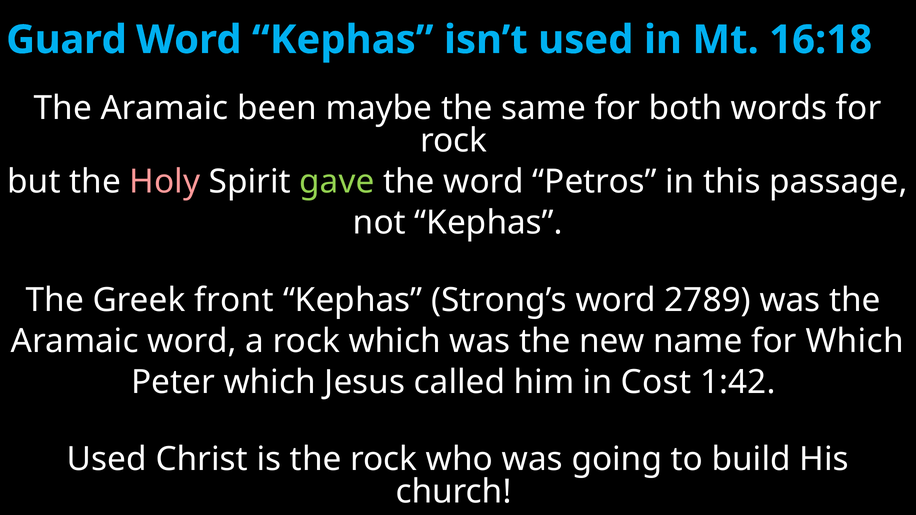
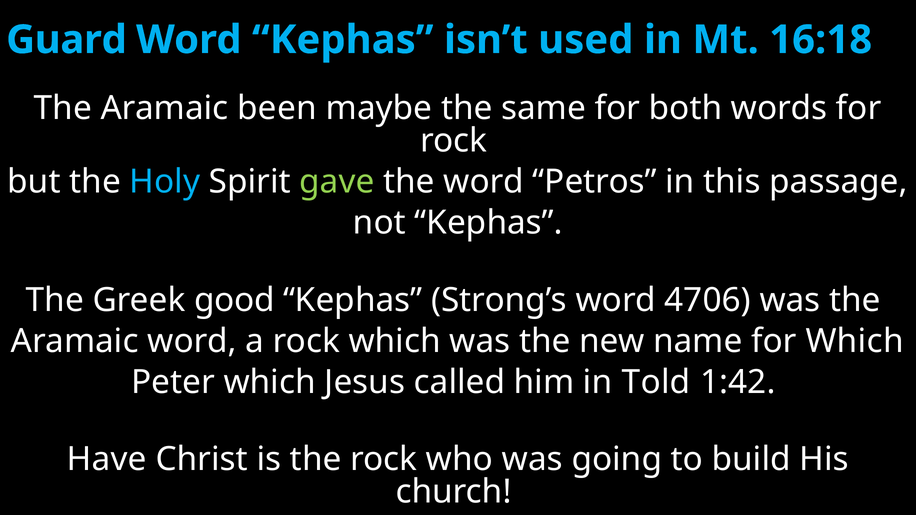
Holy colour: pink -> light blue (165, 182)
front: front -> good (234, 300)
2789: 2789 -> 4706 (708, 300)
Cost: Cost -> Told (656, 382)
Used: Used -> Have (107, 460)
